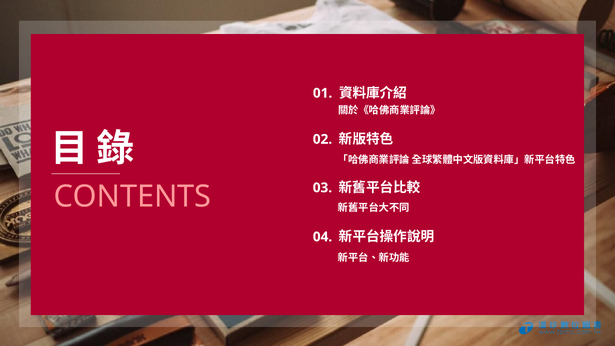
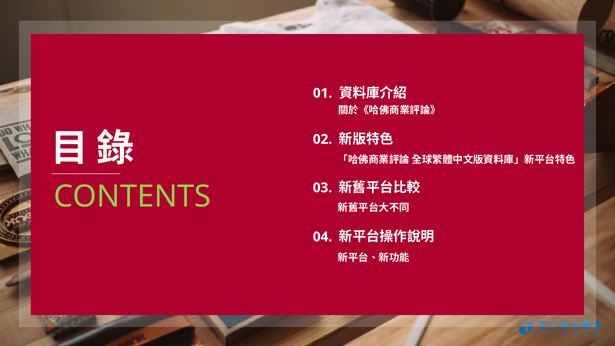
CONTENTS colour: pink -> light green (132, 197)
